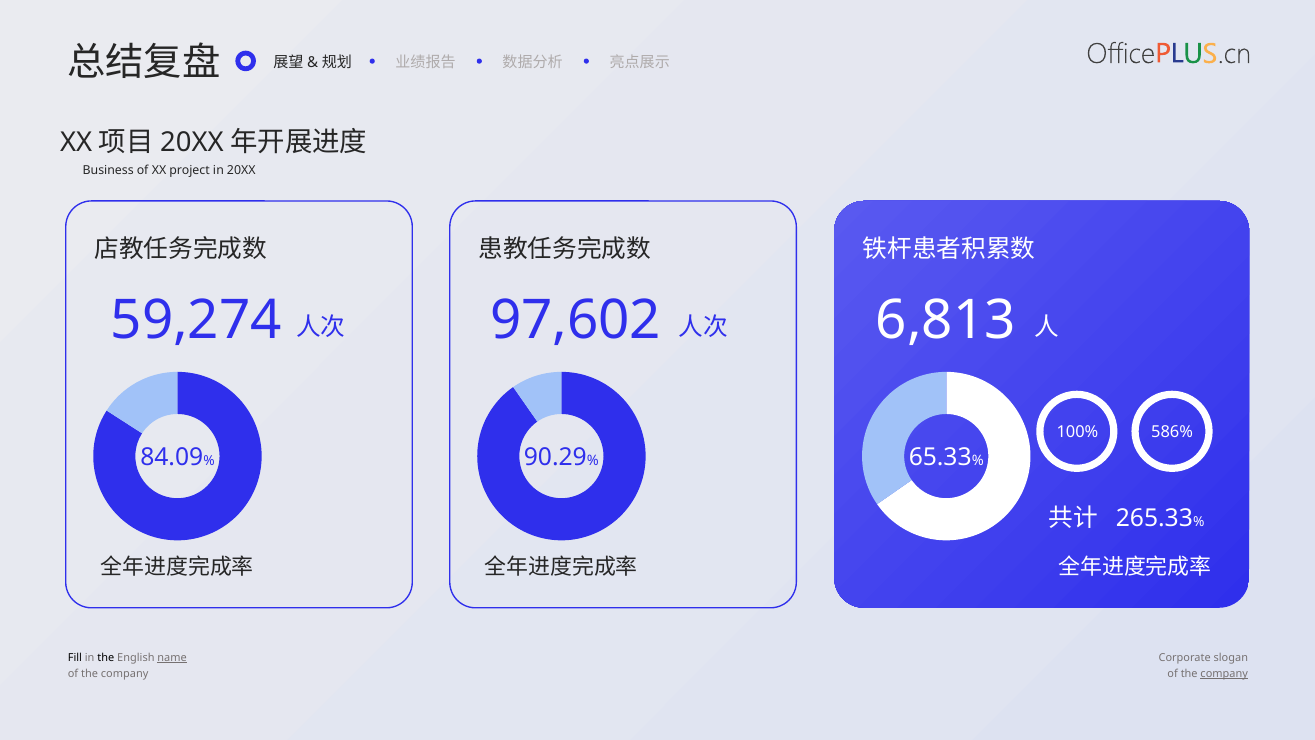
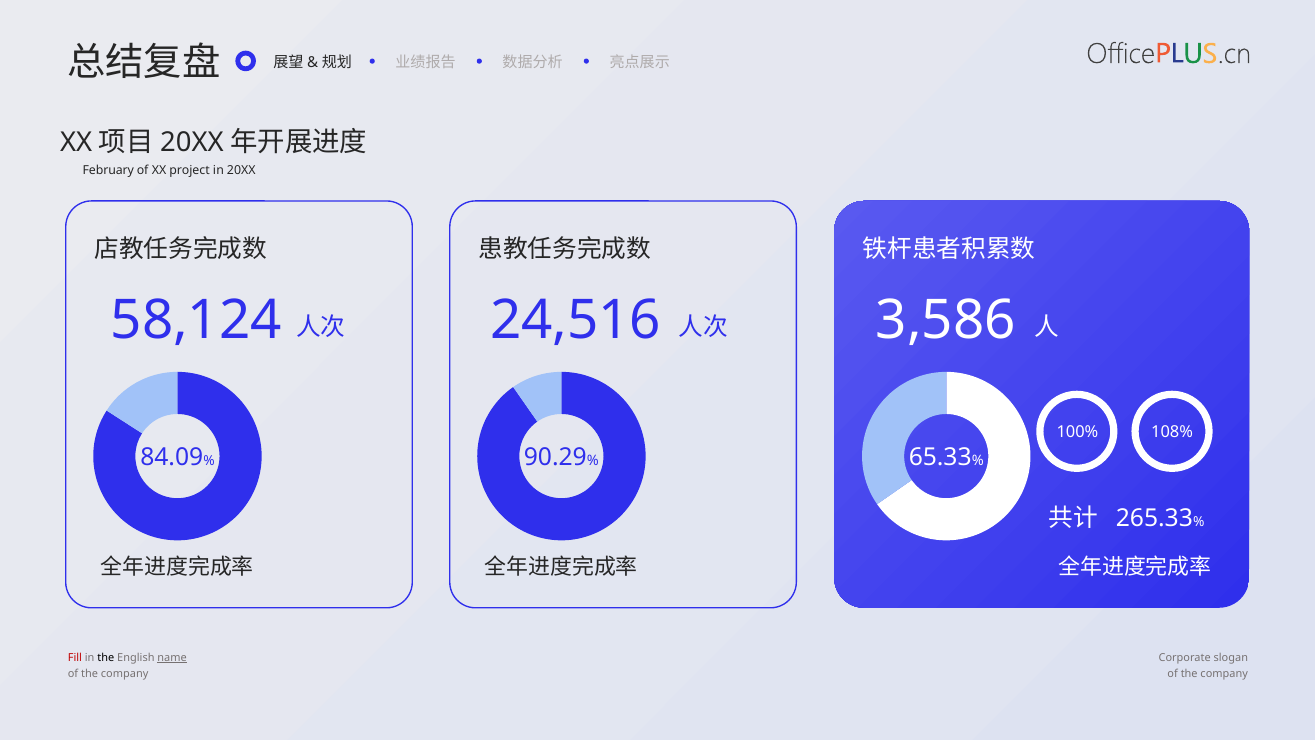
Business: Business -> February (108, 170)
59,274: 59,274 -> 58,124 (196, 320)
97,602: 97,602 -> 24,516 (576, 320)
6,813: 6,813 -> 3,586 (946, 320)
586%: 586% -> 108% (1172, 432)
Fill colour: black -> red (75, 658)
company underline: present -> none (1224, 673)
